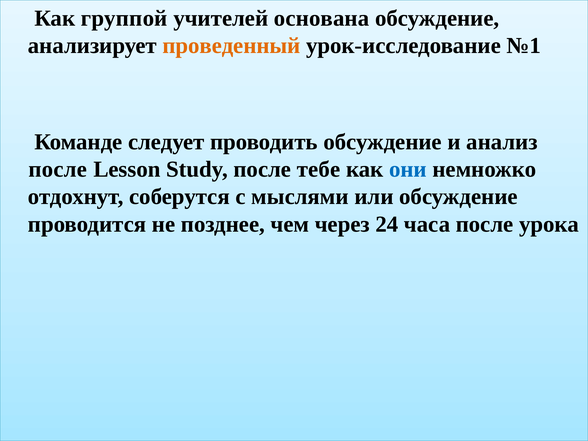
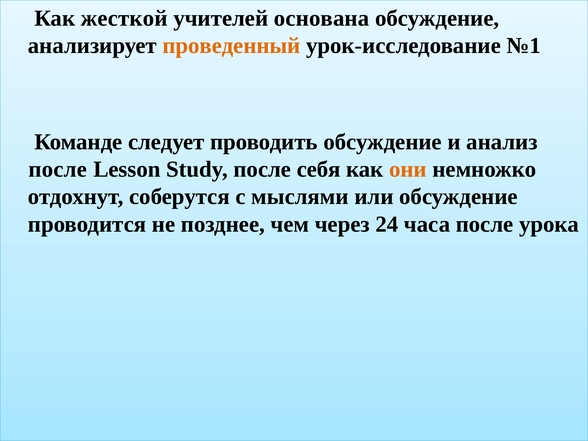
группой: группой -> жесткой (124, 18)
тебе: тебе -> себя (319, 169)
они colour: blue -> orange (408, 169)
